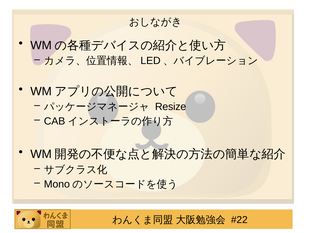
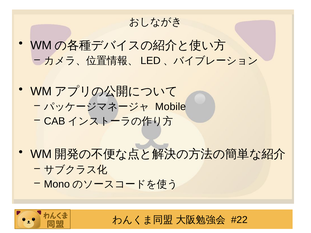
Resize: Resize -> Mobile (171, 107)
